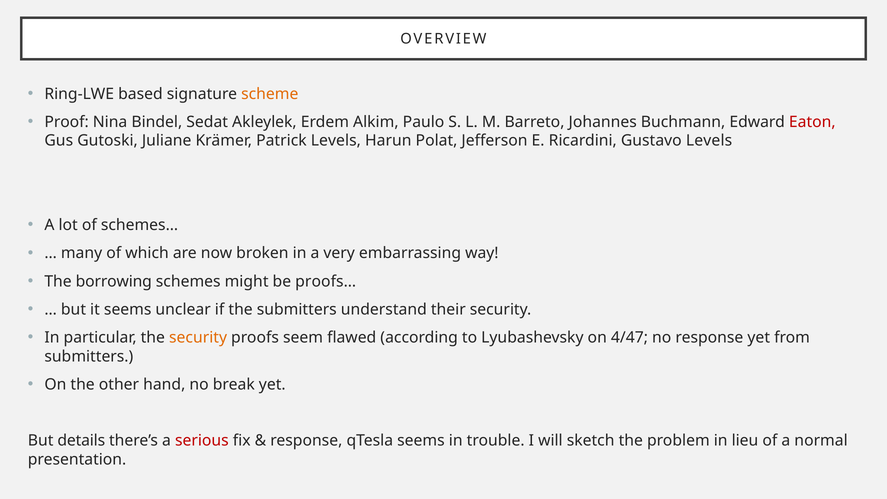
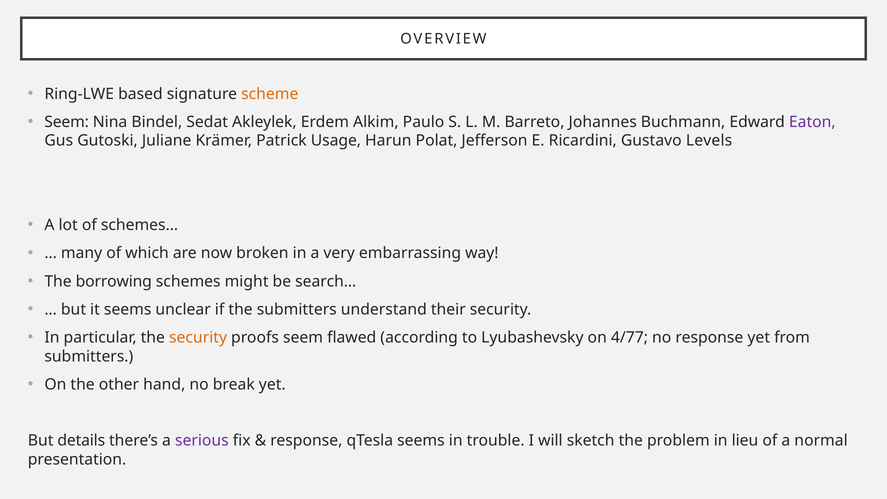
Proof: Proof -> Seem (67, 122)
Eaton colour: red -> purple (812, 122)
Patrick Levels: Levels -> Usage (336, 141)
proofs…: proofs… -> search… (326, 281)
4/47: 4/47 -> 4/77 (630, 337)
serious colour: red -> purple (202, 441)
